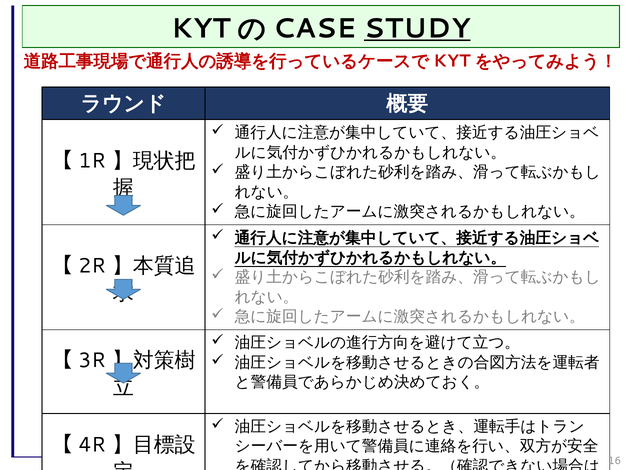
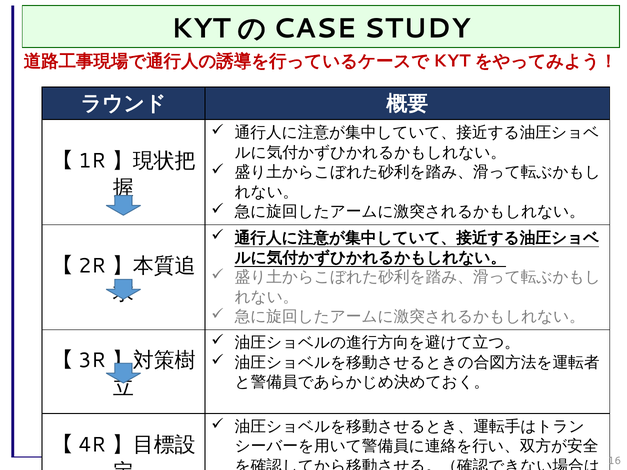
STUDY underline: present -> none (417, 28)
